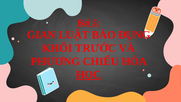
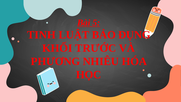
GIAN: GIAN -> TINH (41, 35)
CHIẾU: CHIẾU -> NHIÊU (101, 61)
HỌC underline: present -> none (89, 75)
